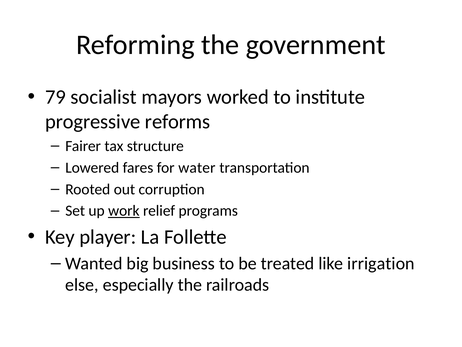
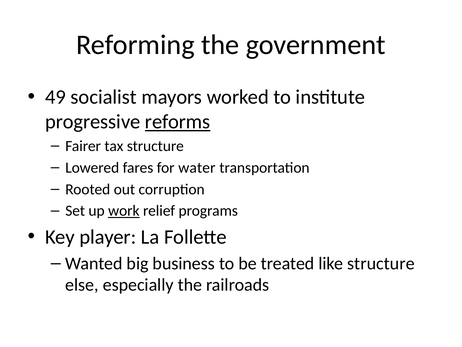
79: 79 -> 49 (55, 97)
reforms underline: none -> present (178, 122)
like irrigation: irrigation -> structure (381, 263)
